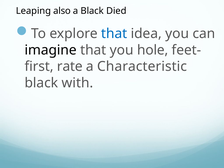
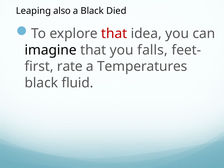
that colour: blue -> red (114, 34)
hole: hole -> falls (153, 50)
Characteristic: Characteristic -> Temperatures (142, 66)
with: with -> fluid (77, 83)
